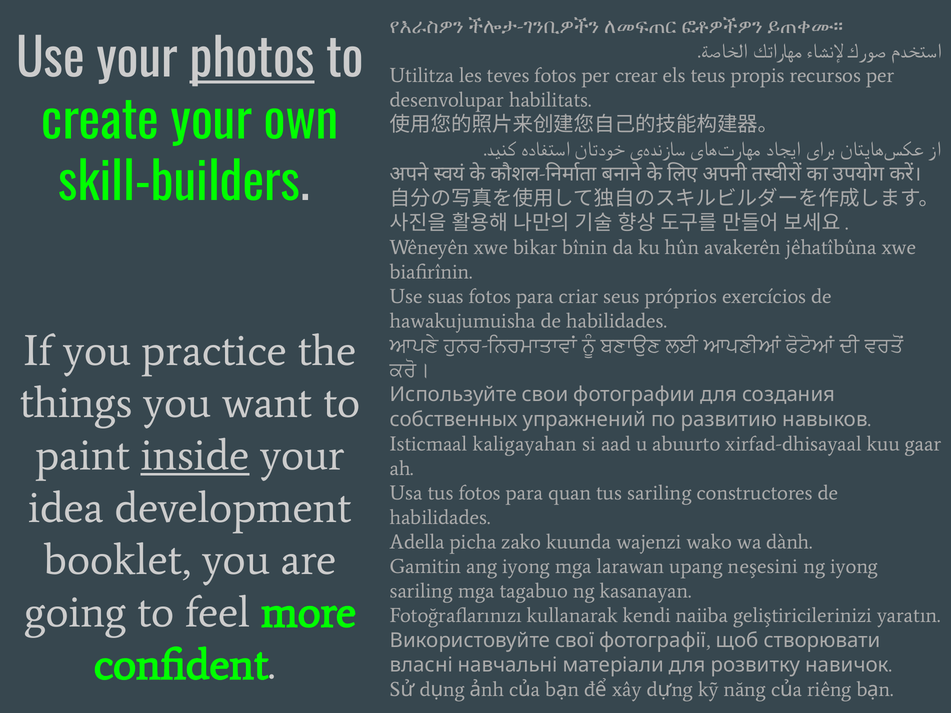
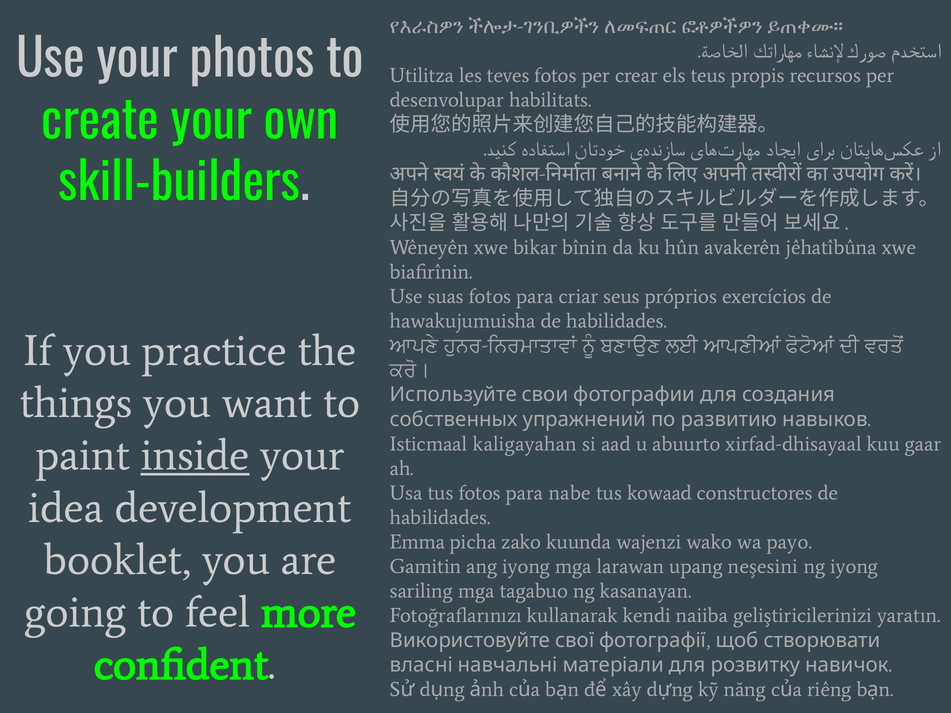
photos underline: present -> none (252, 60)
quan: quan -> nabe (570, 493)
tus sariling: sariling -> kowaad (660, 493)
Adella: Adella -> Emma (417, 542)
dành: dành -> payo (789, 542)
